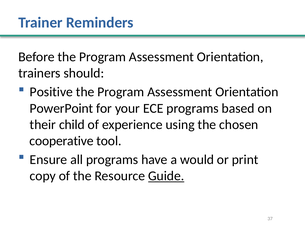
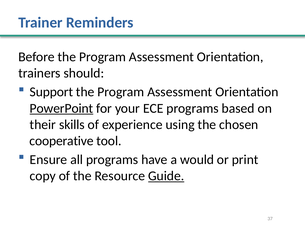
Positive: Positive -> Support (51, 92)
PowerPoint underline: none -> present (61, 108)
child: child -> skills (72, 124)
